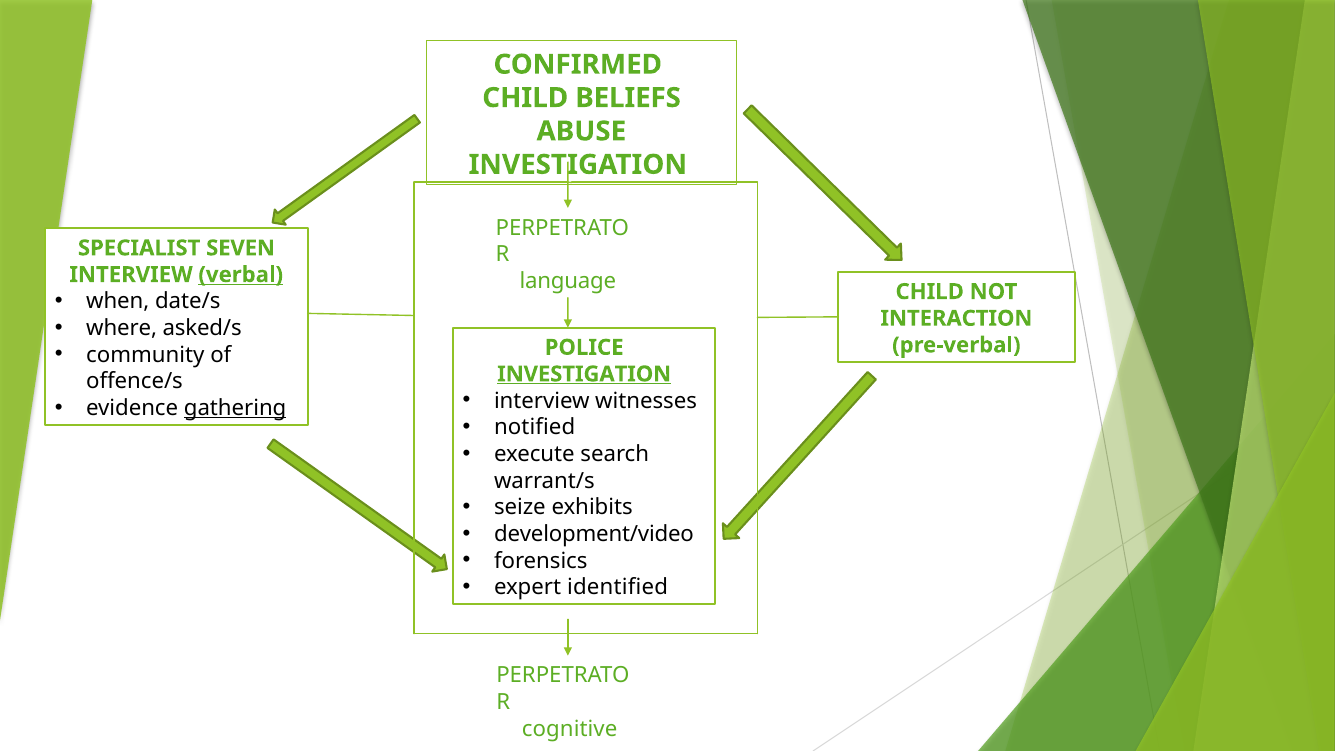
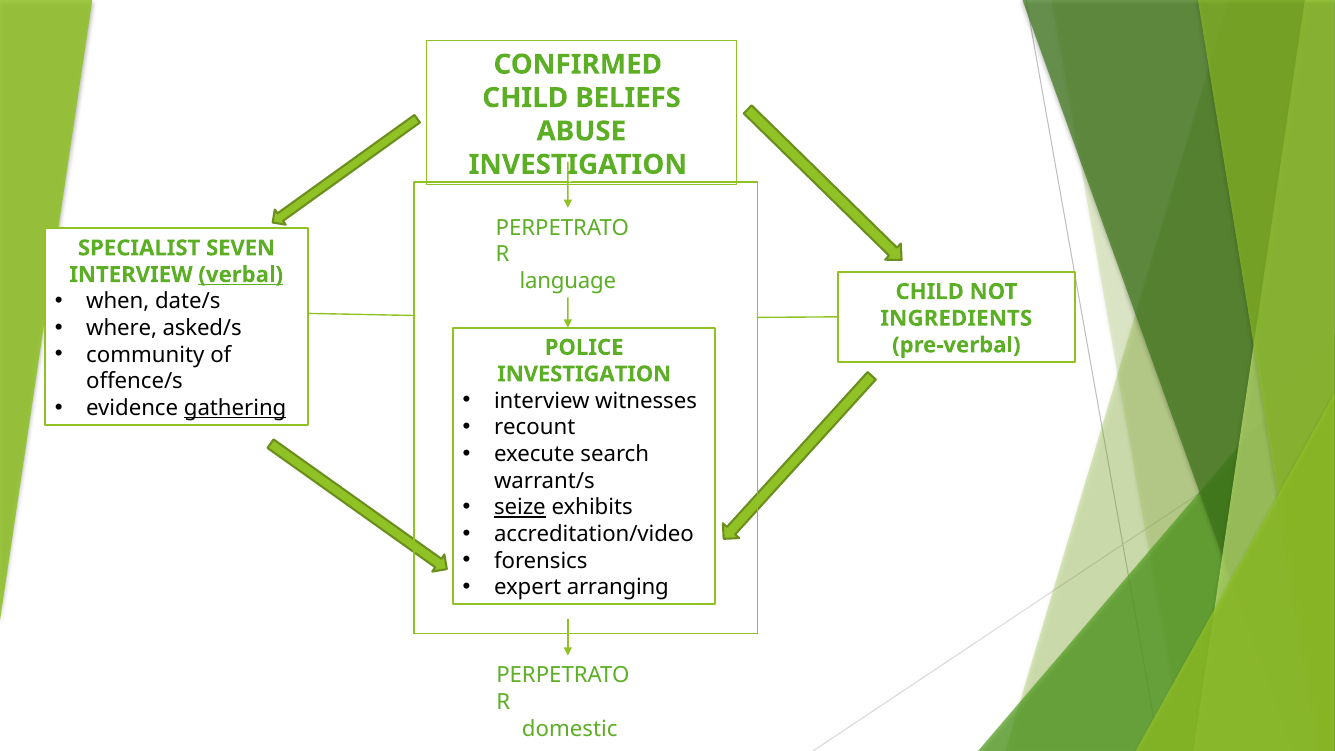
INTERACTION: INTERACTION -> INGREDIENTS (956, 318)
INVESTIGATION underline: present -> none (584, 374)
notified: notified -> recount (535, 427)
seize underline: none -> present (520, 508)
development/video: development/video -> accreditation/video (594, 534)
identified: identified -> arranging (618, 588)
cognitive: cognitive -> domestic (570, 729)
